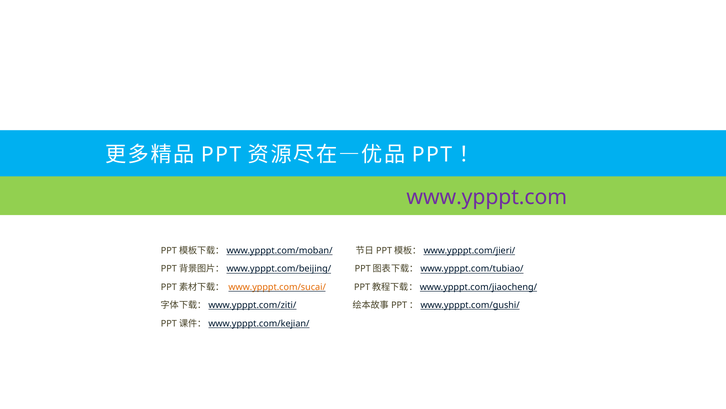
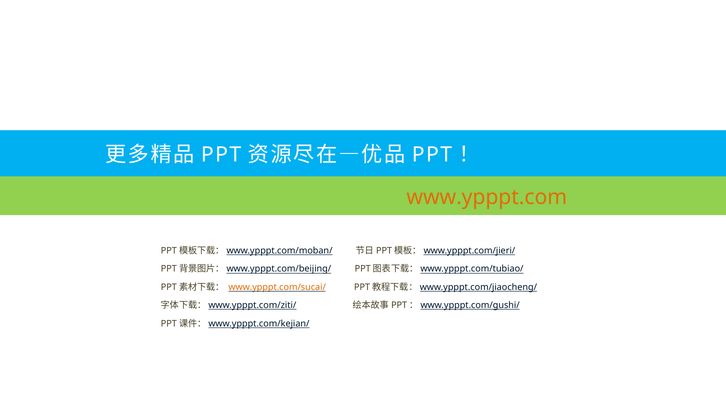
www.ypppt.com colour: purple -> orange (487, 197)
